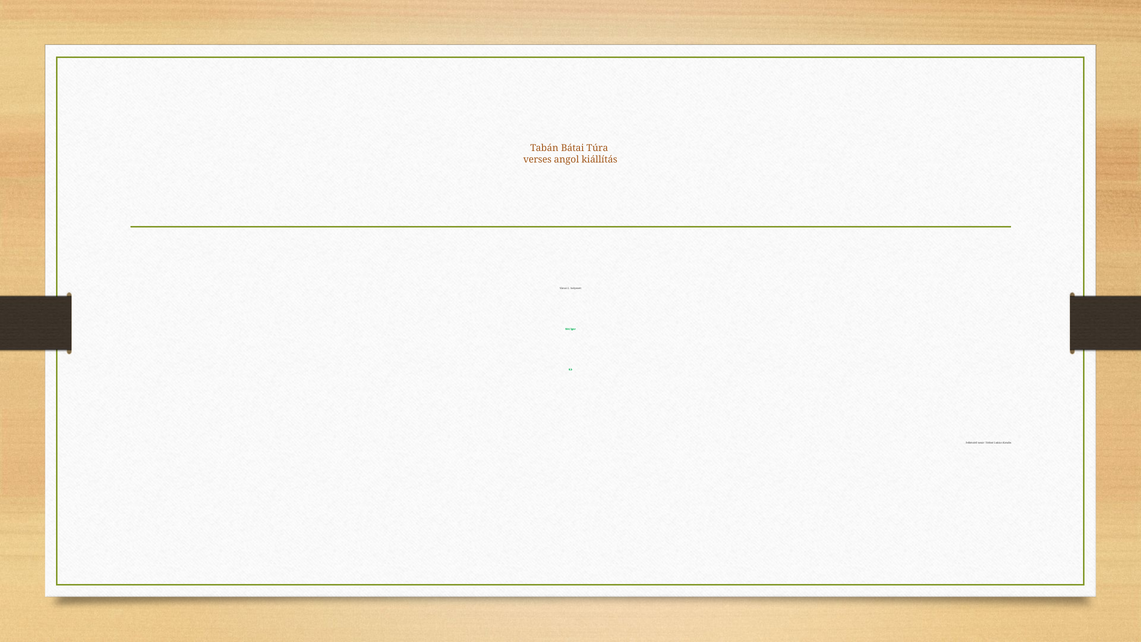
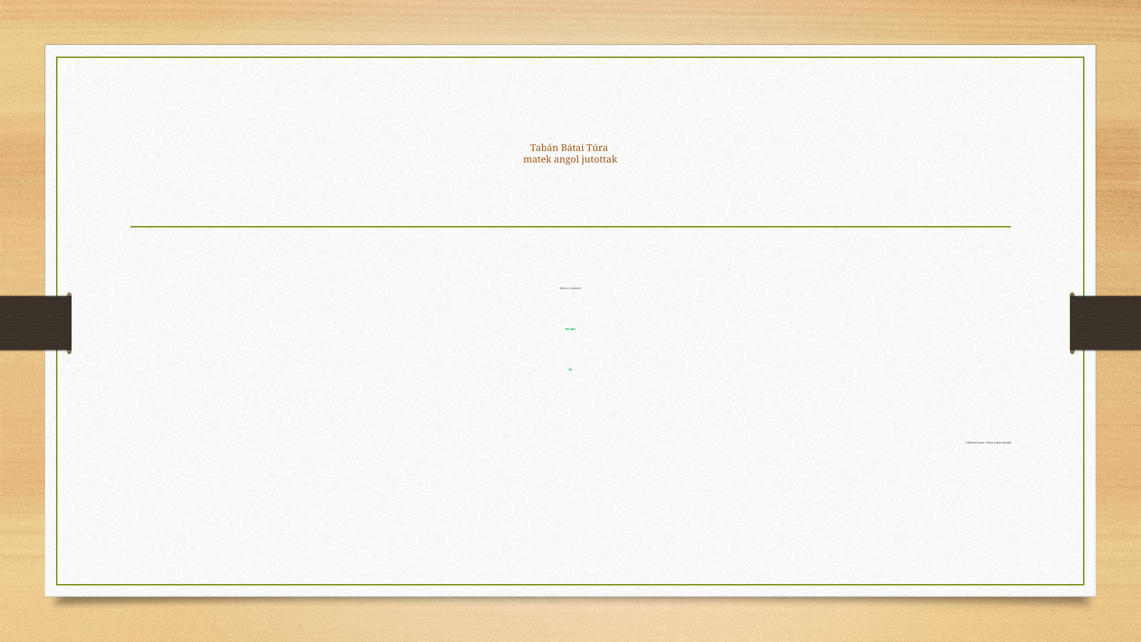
verses: verses -> matek (537, 159)
kiállítás: kiállítás -> jutottak (599, 159)
